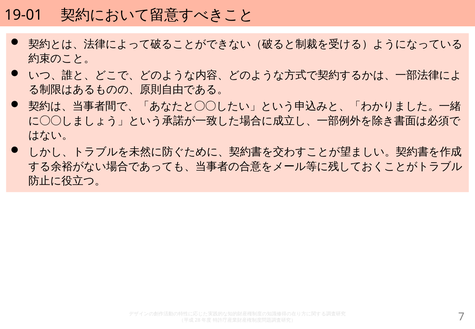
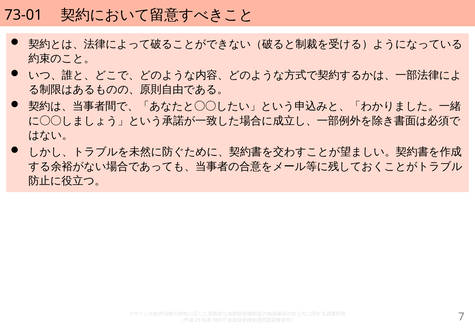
19-01: 19-01 -> 73-01 (23, 15)
